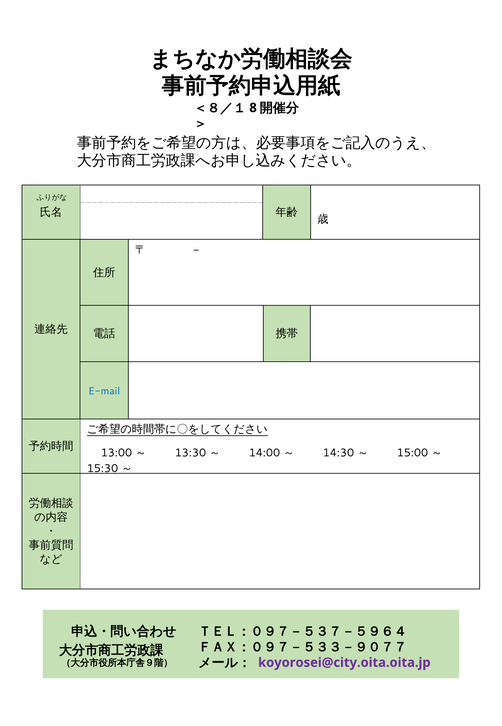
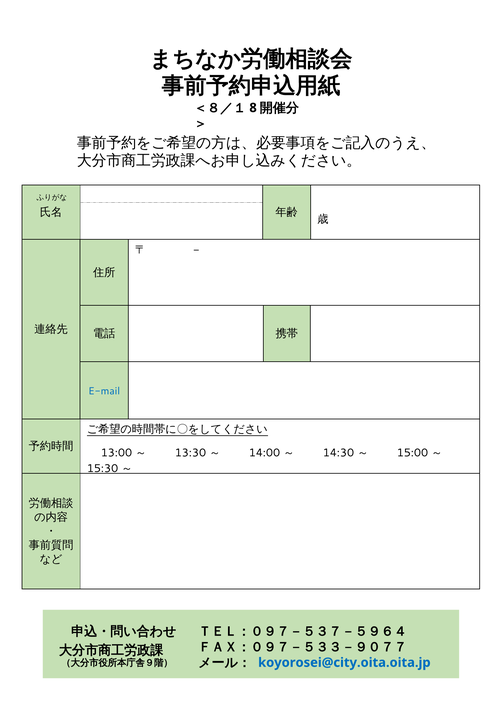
koyorosei@city.oita.oita.jp colour: purple -> blue (344, 662)
